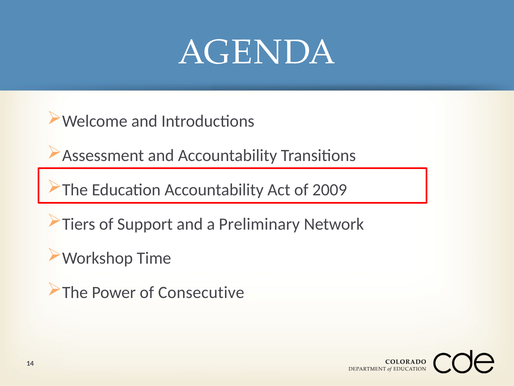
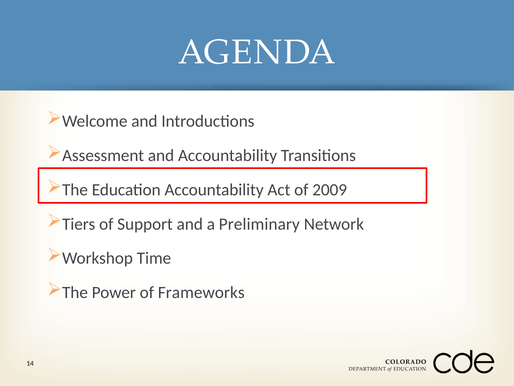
Consecutive: Consecutive -> Frameworks (201, 292)
